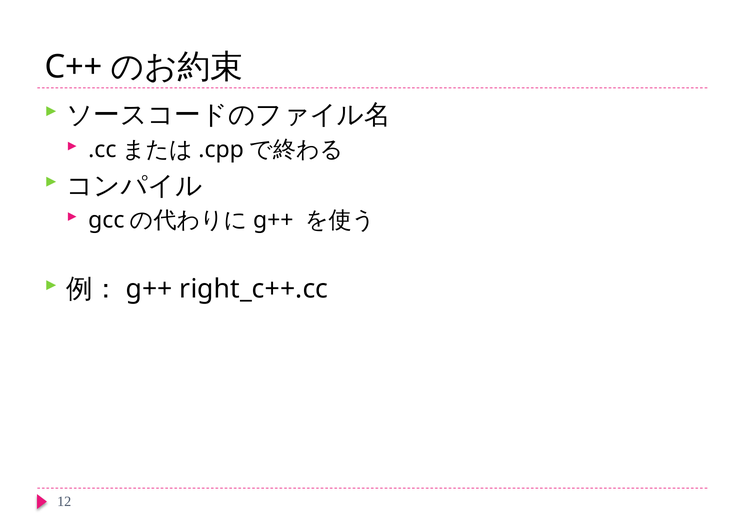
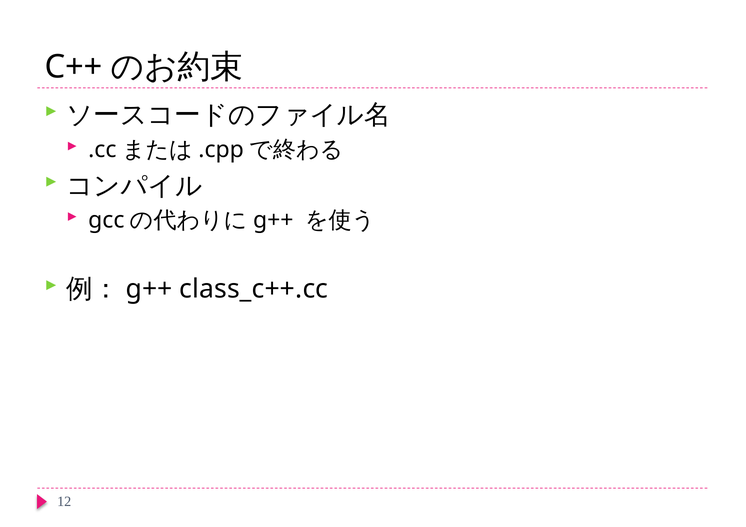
right_c++.cc: right_c++.cc -> class_c++.cc (254, 289)
